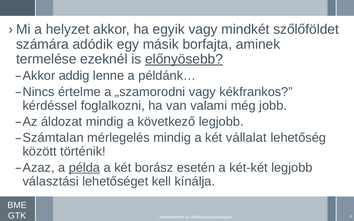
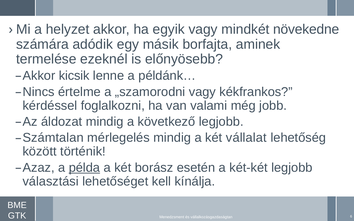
szőlőföldet: szőlőföldet -> növekedne (306, 29)
előnyösebb underline: present -> none (184, 59)
addig: addig -> kicsik (74, 76)
